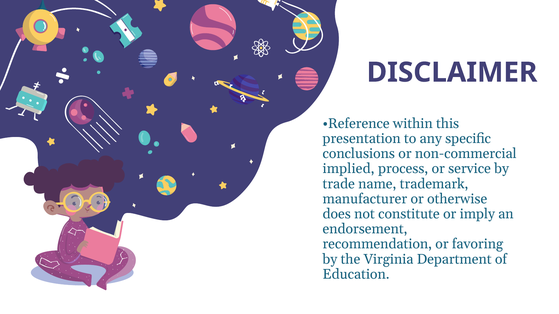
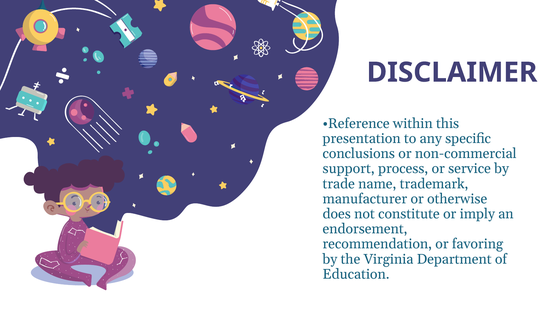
implied: implied -> support (349, 169)
